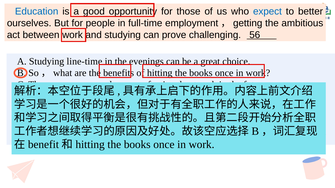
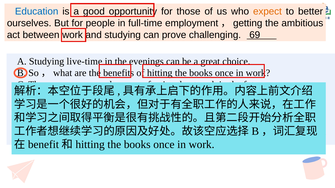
expect colour: blue -> orange (267, 11)
56: 56 -> 69 (255, 35)
line-time: line-time -> live-time (84, 61)
